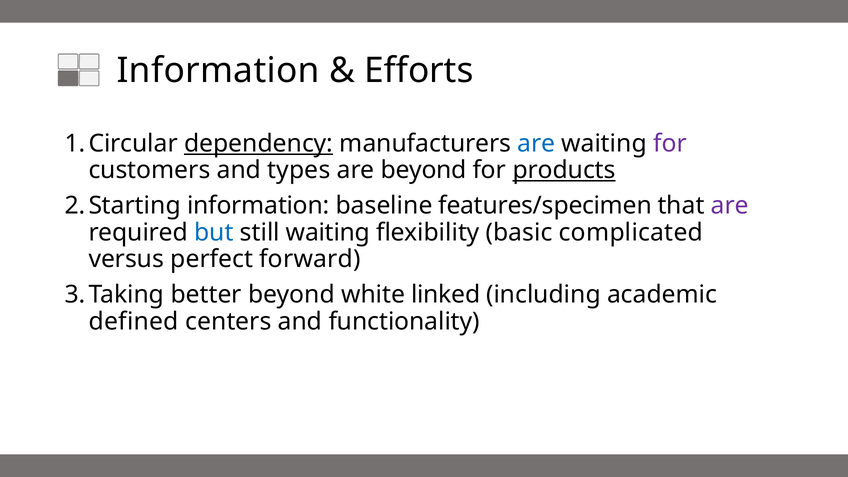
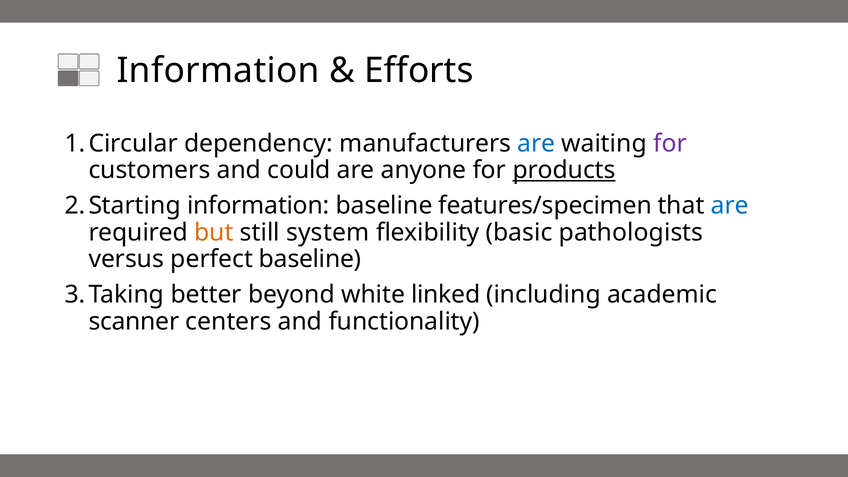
dependency underline: present -> none (259, 143)
types: types -> could (299, 170)
are beyond: beyond -> anyone (424, 170)
are colour: purple -> blue (730, 206)
but colour: blue -> orange (214, 232)
still waiting: waiting -> system (328, 232)
complicated: complicated -> pathologists (631, 232)
perfect forward: forward -> baseline (310, 259)
defined: defined -> scanner (134, 321)
